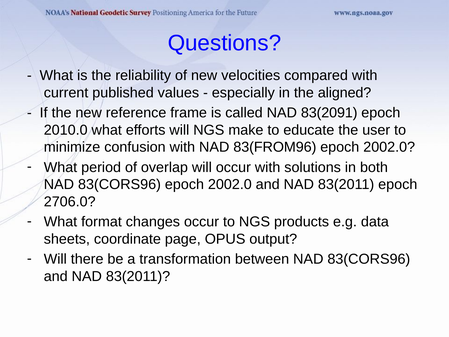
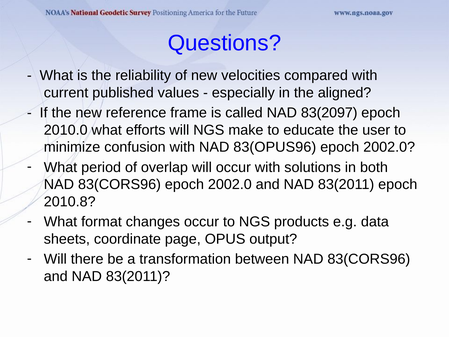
83(2091: 83(2091 -> 83(2097 (329, 113)
83(FROM96: 83(FROM96 -> 83(OPUS96 (275, 147)
2706.0: 2706.0 -> 2010.8 (70, 202)
